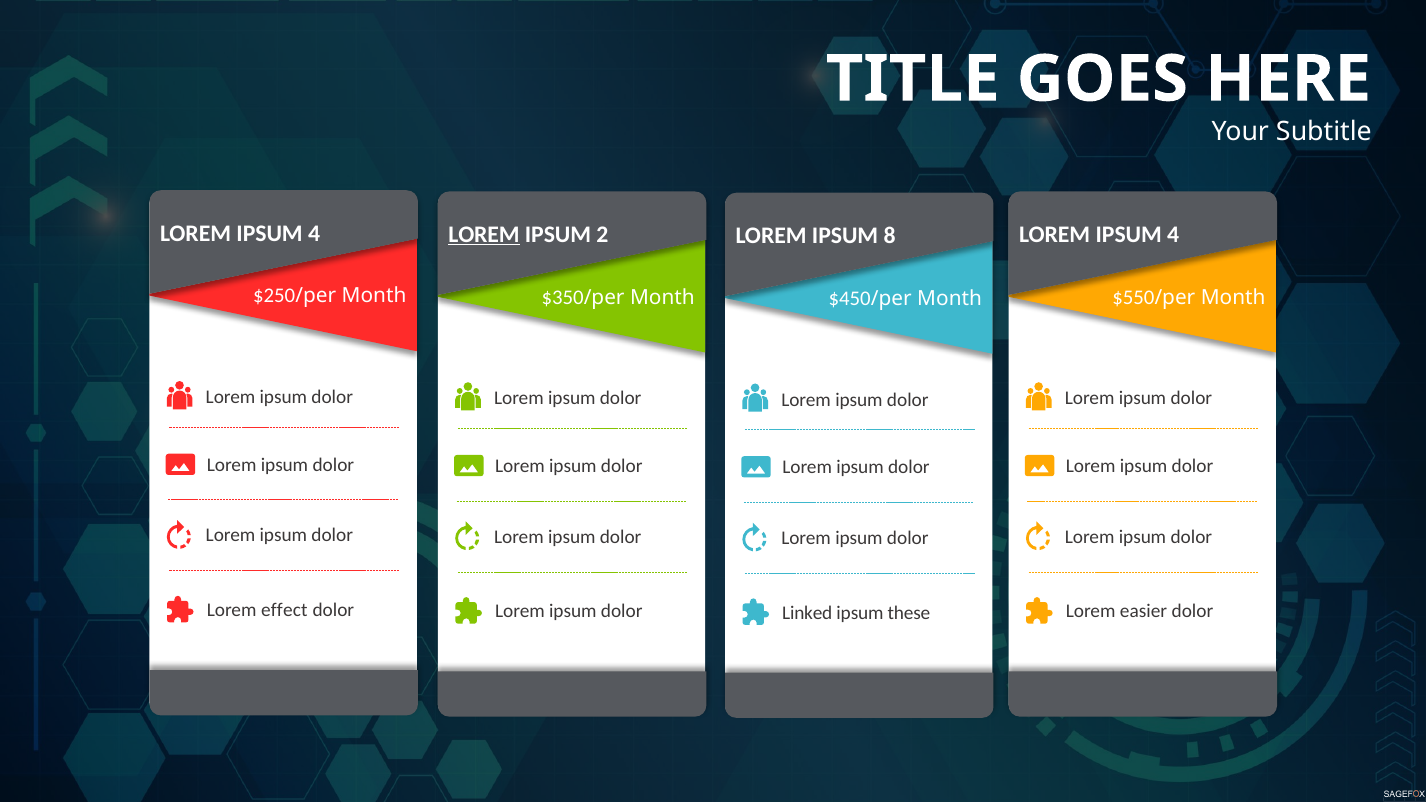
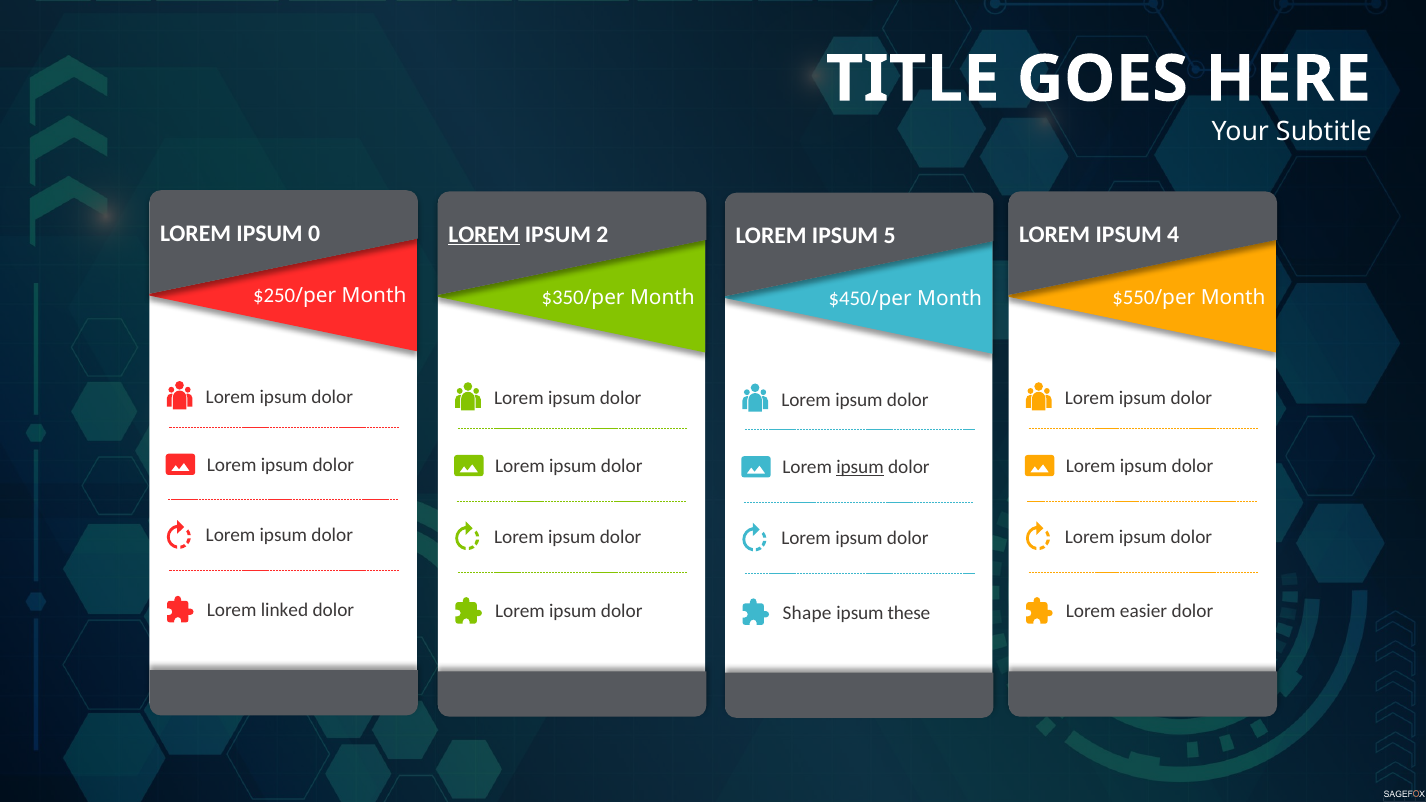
4: 4 -> 0 (314, 233)
8: 8 -> 5 (890, 236)
ipsum underline: none -> present (860, 467)
effect: effect -> linked (284, 610)
Linked: Linked -> Shape (807, 613)
